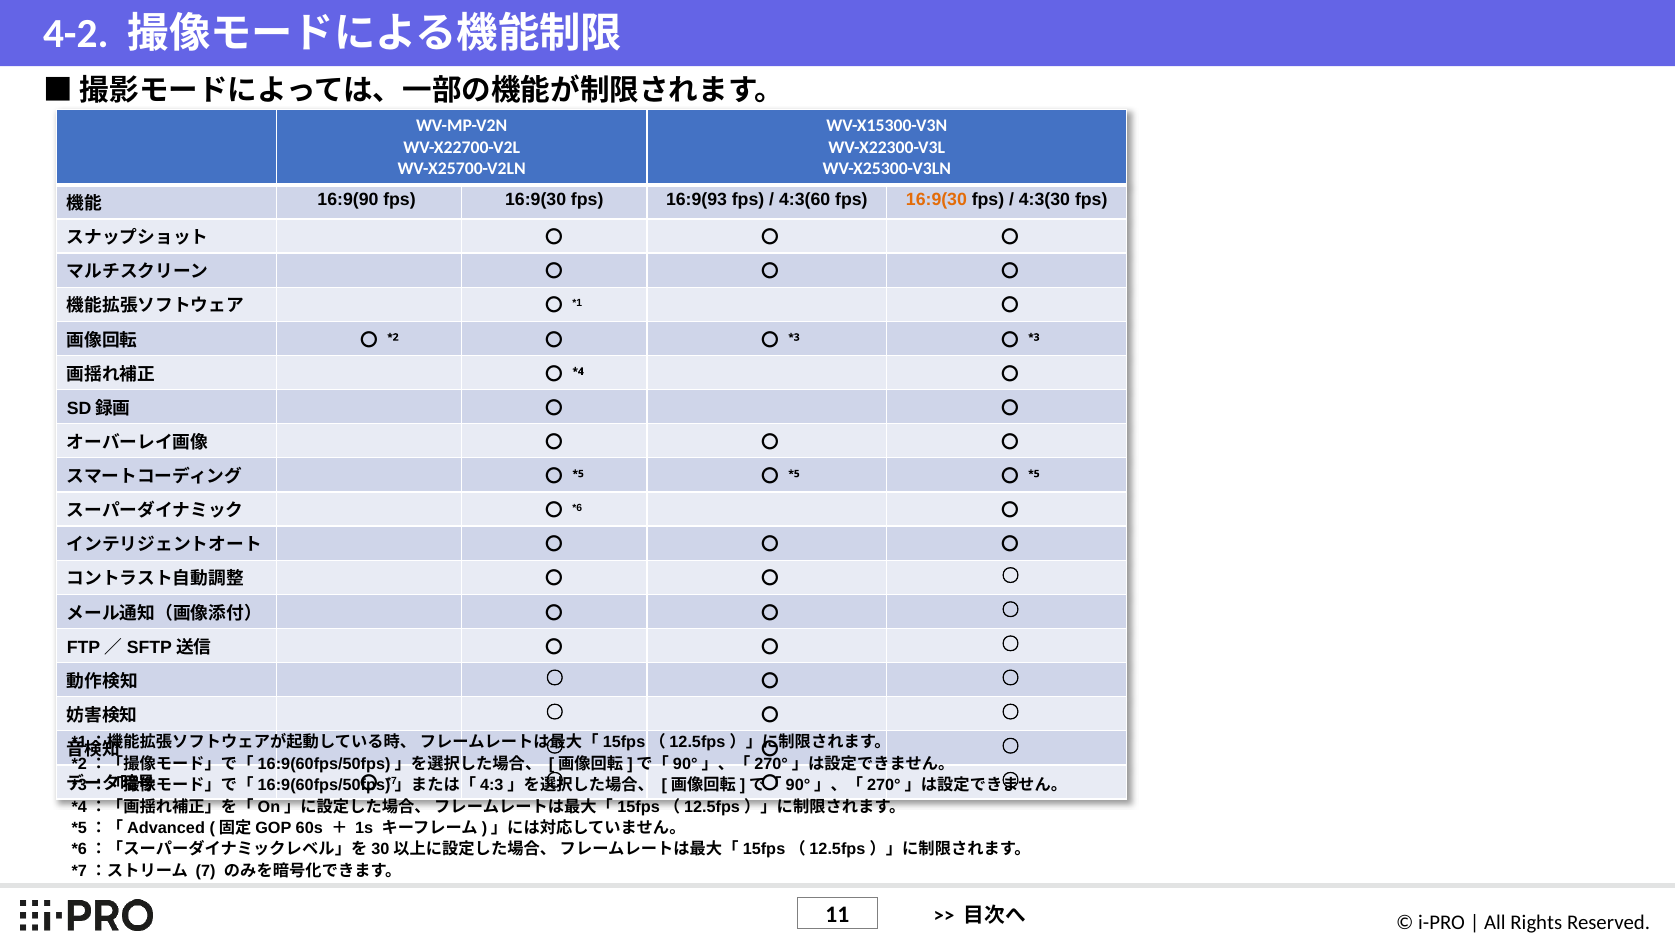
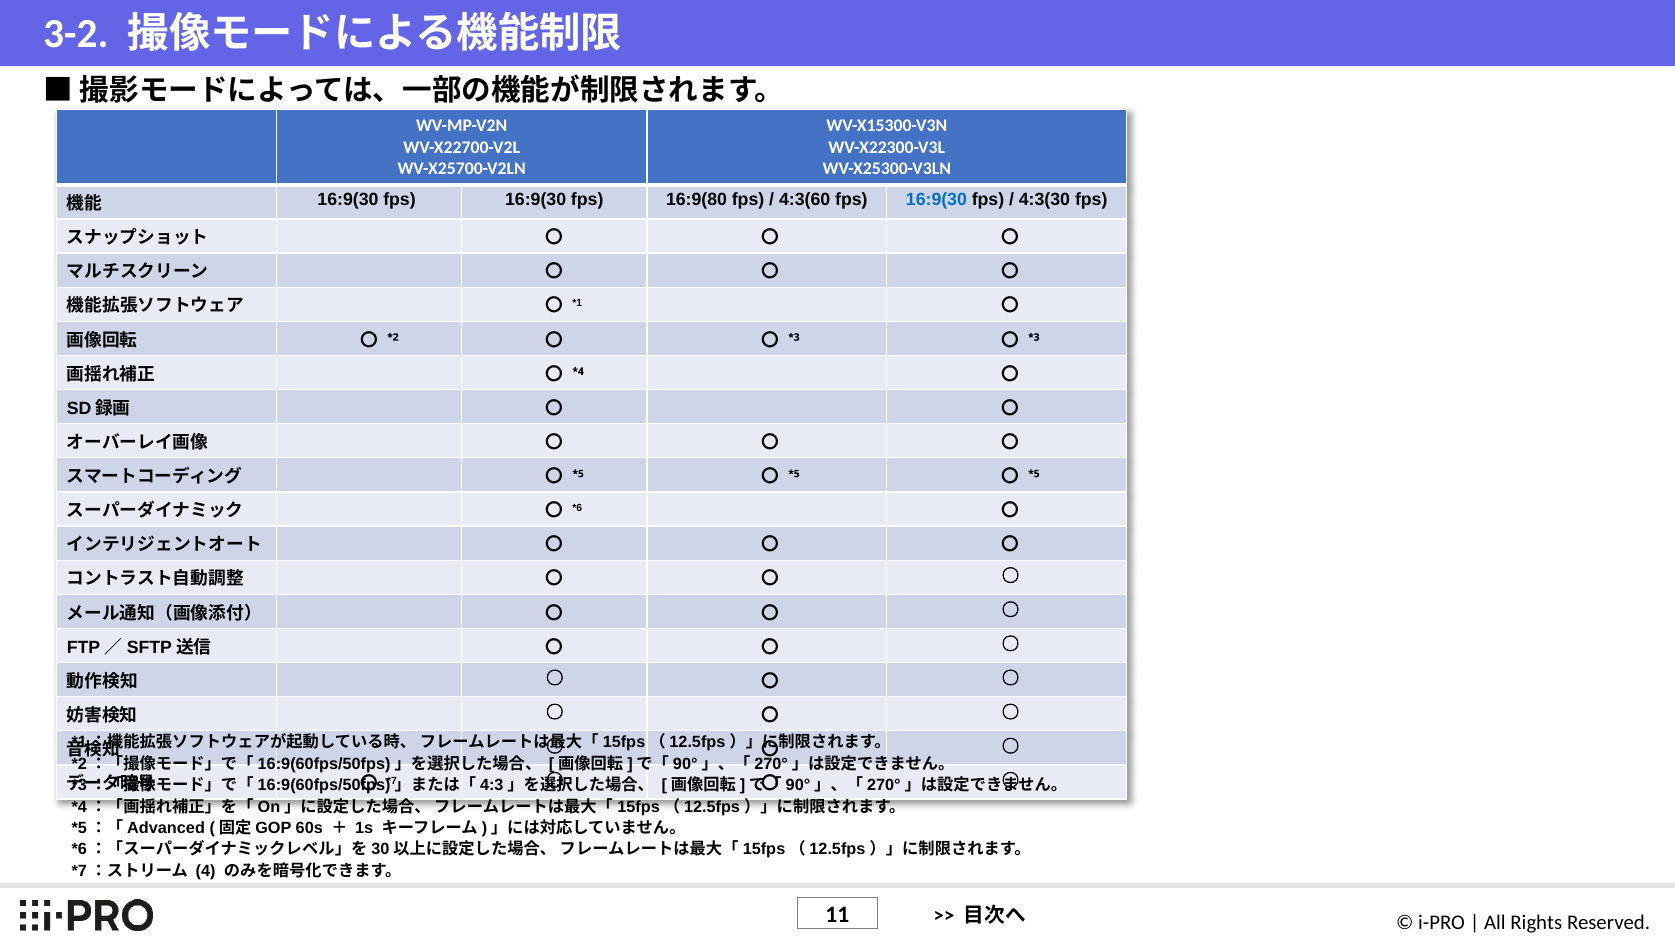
4-2: 4-2 -> 3-2 (76, 34)
16:9(90: 16:9(90 -> 16:9(30 (348, 199)
16:9(93: 16:9(93 -> 16:9(80 (697, 199)
16:9(30 colour: orange -> blue (936, 199)
7: 7 -> 4 (206, 871)
